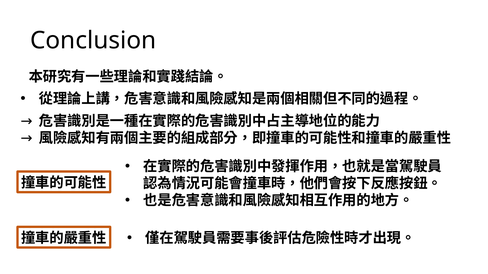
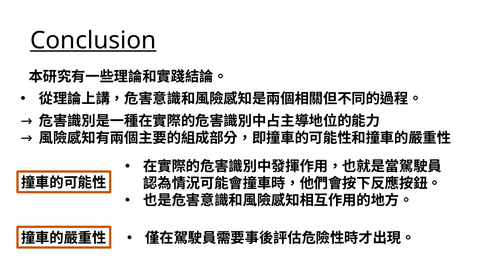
Conclusion underline: none -> present (93, 41)
